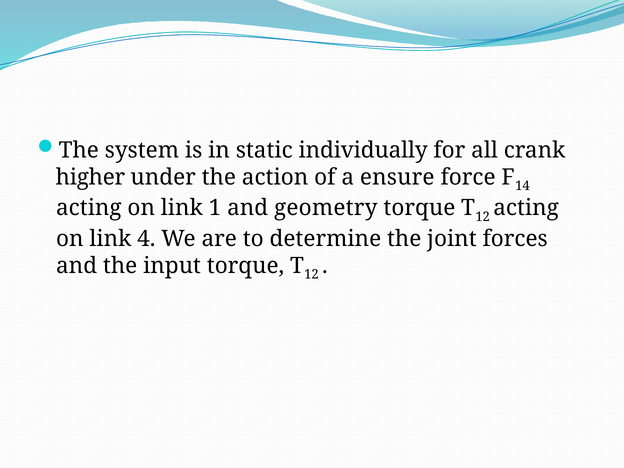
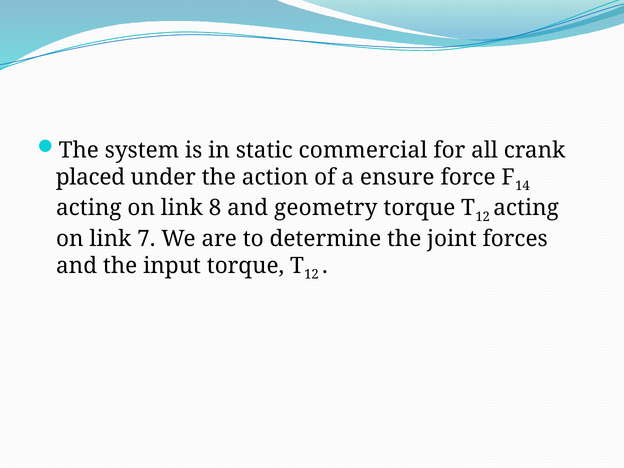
individually: individually -> commercial (363, 150)
higher: higher -> placed (90, 177)
1: 1 -> 8 (215, 208)
4: 4 -> 7 (146, 239)
